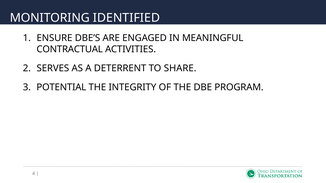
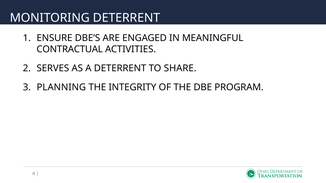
MONITORING IDENTIFIED: IDENTIFIED -> DETERRENT (127, 18)
POTENTIAL: POTENTIAL -> PLANNING (61, 88)
